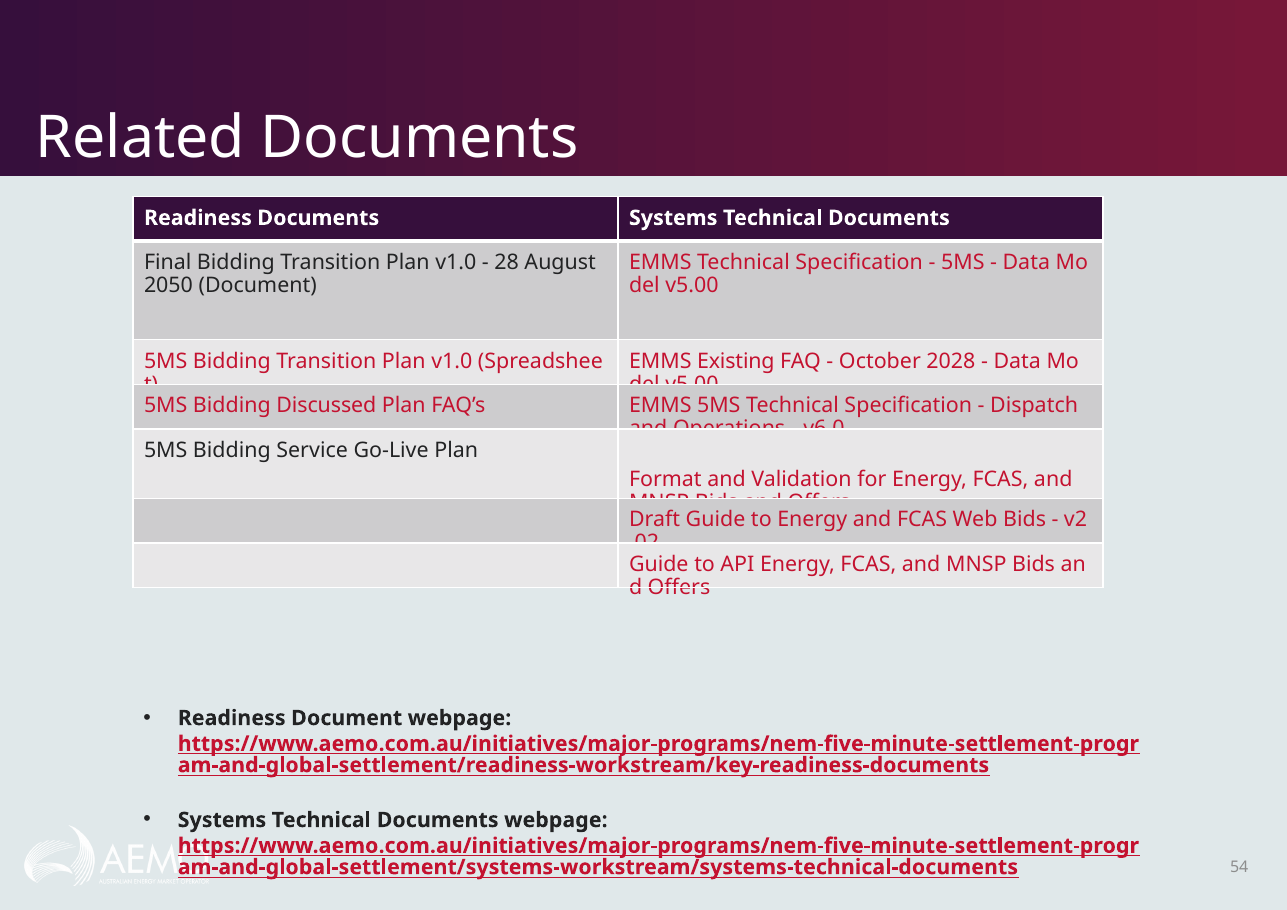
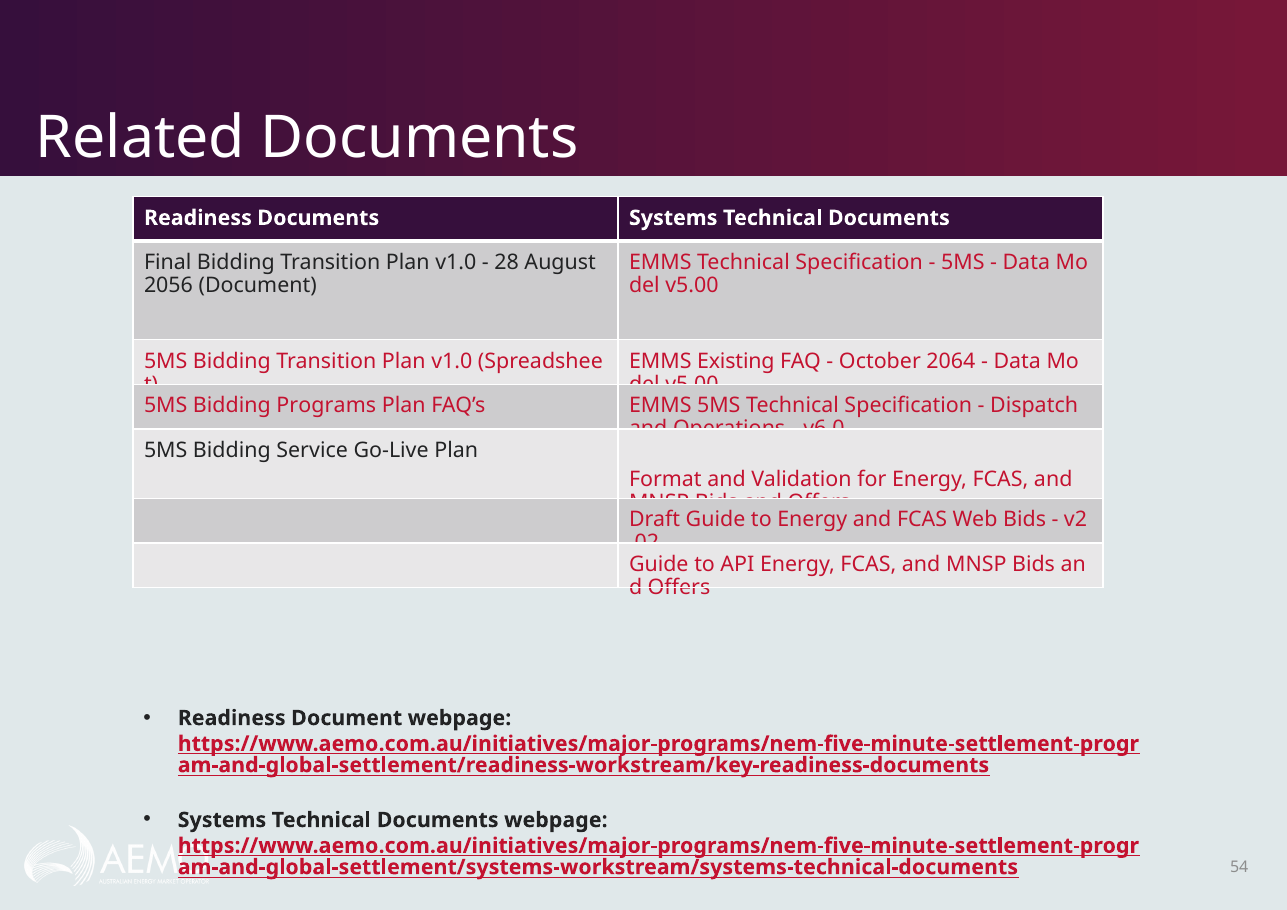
2050: 2050 -> 2056 (168, 285)
2028: 2028 -> 2064 (951, 361)
Discussed: Discussed -> Programs (326, 406)
